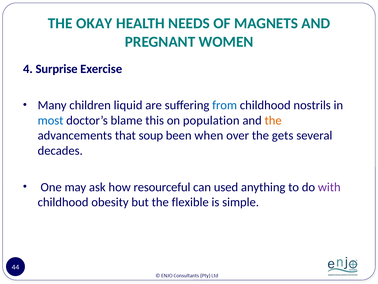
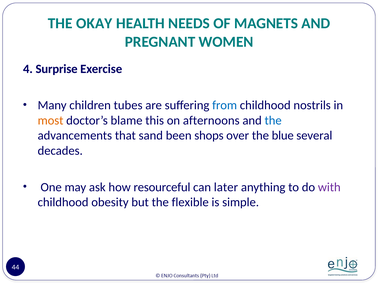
liquid: liquid -> tubes (128, 105)
most colour: blue -> orange (51, 120)
population: population -> afternoons (211, 120)
the colour: orange -> blue (273, 120)
soup: soup -> sand (151, 135)
when: when -> shops (209, 135)
gets: gets -> blue (283, 135)
used: used -> later (226, 187)
